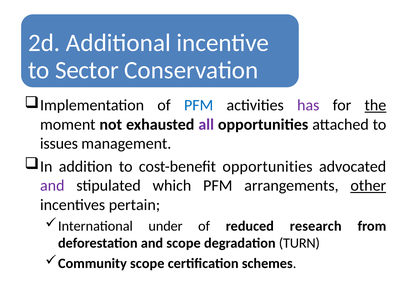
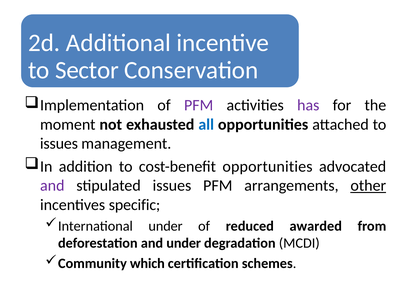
PFM colour: blue -> purple (199, 105)
the underline: present -> none (375, 105)
all colour: purple -> blue (206, 125)
stipulated which: which -> issues (172, 186)
pertain: pertain -> specific (135, 205)
research: research -> awarded (316, 226)
and scope: scope -> under (184, 243)
TURN: TURN -> MCDI (299, 243)
Community scope: scope -> which (147, 264)
